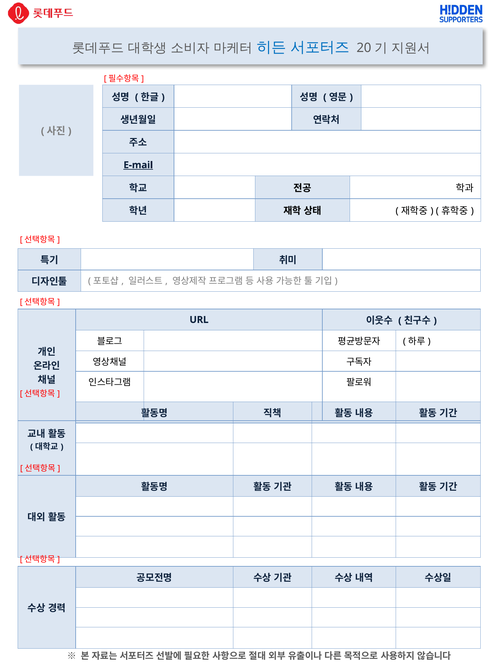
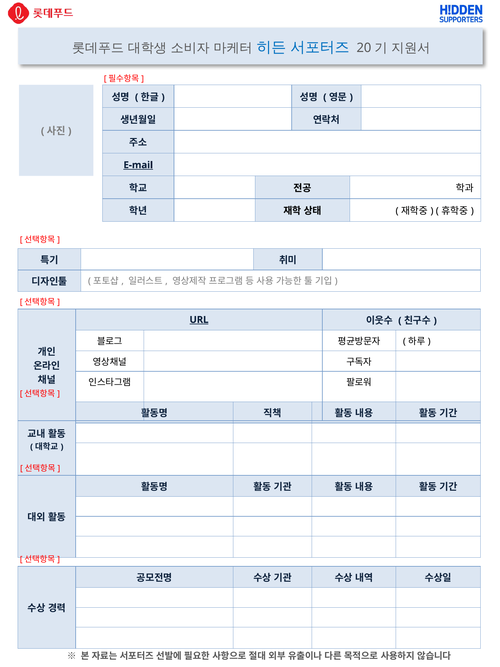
URL underline: none -> present (199, 320)
